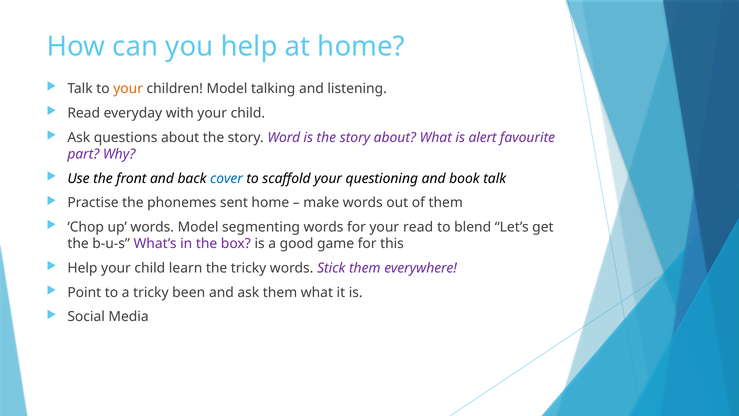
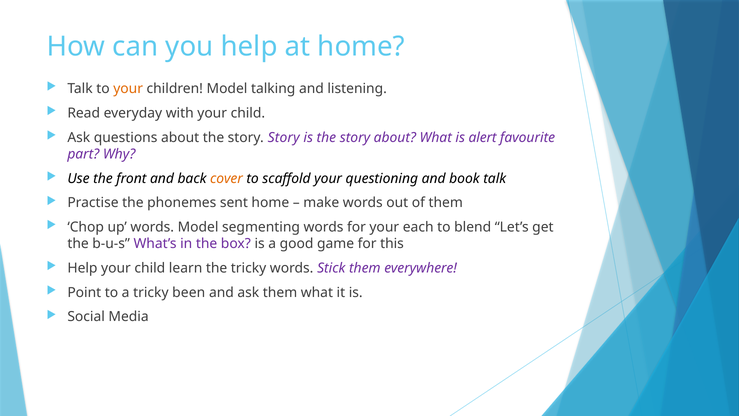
story Word: Word -> Story (284, 137)
cover colour: blue -> orange (226, 178)
your read: read -> each (418, 227)
